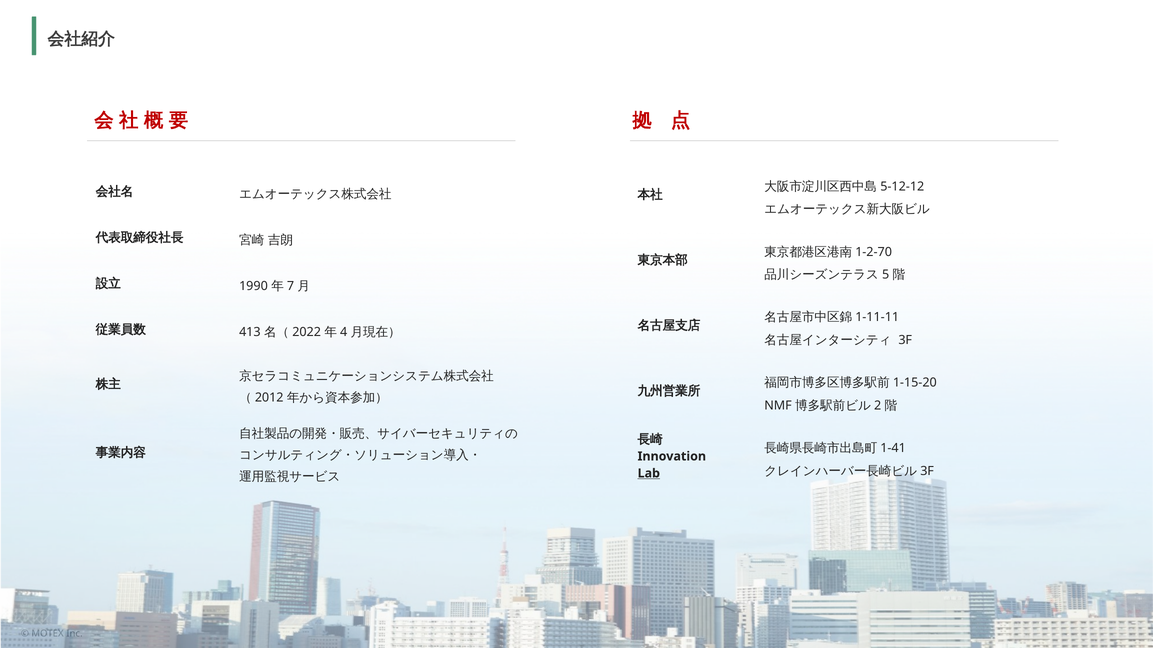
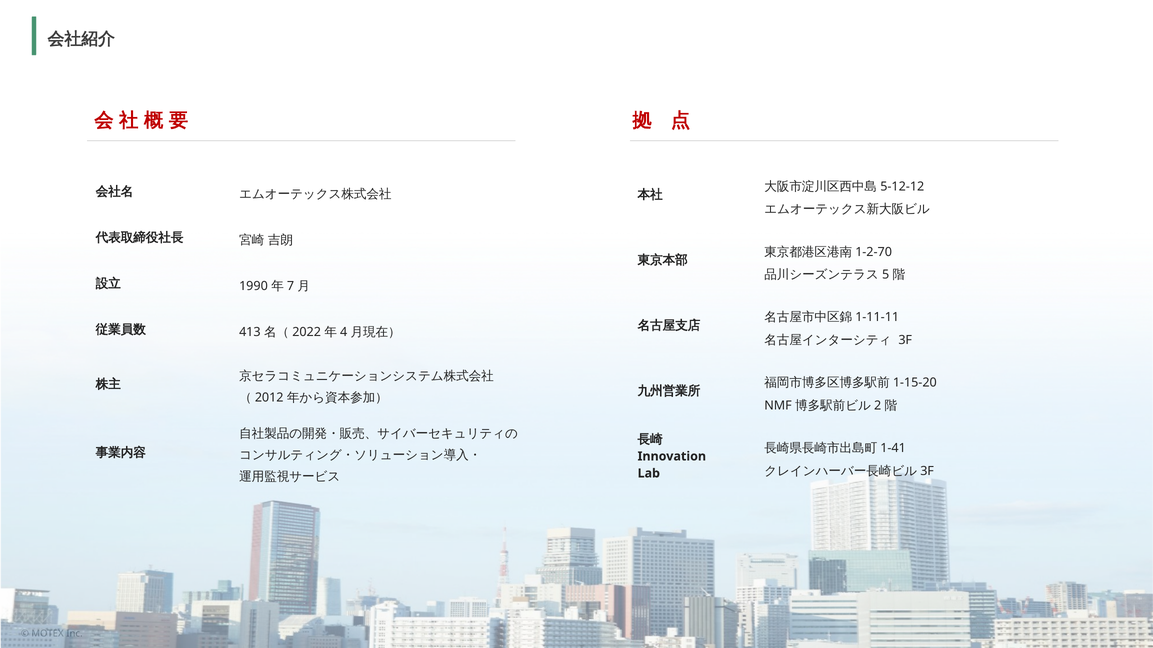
Lab underline: present -> none (649, 474)
